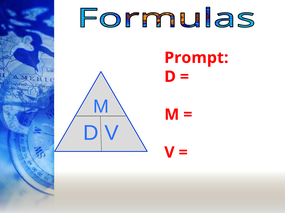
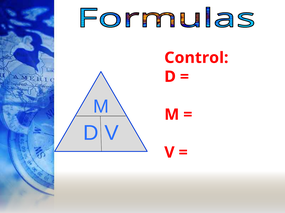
Prompt: Prompt -> Control (196, 58)
